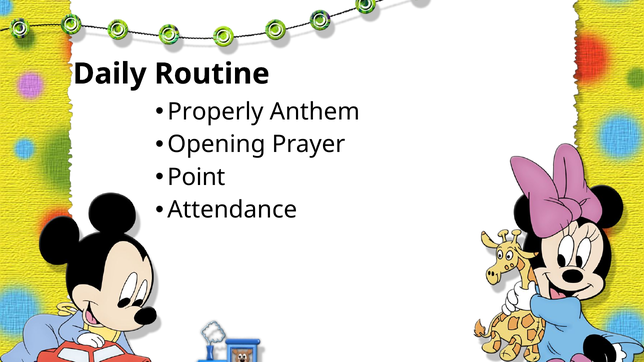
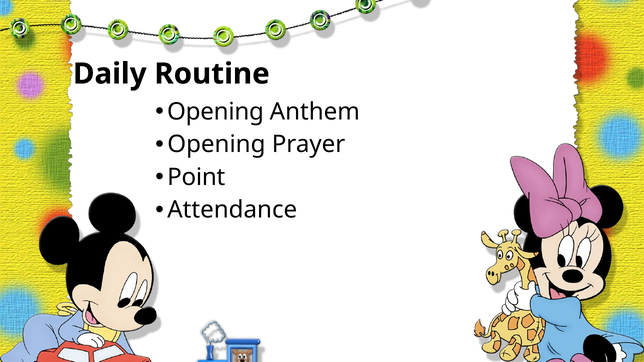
Properly: Properly -> Opening (216, 112)
